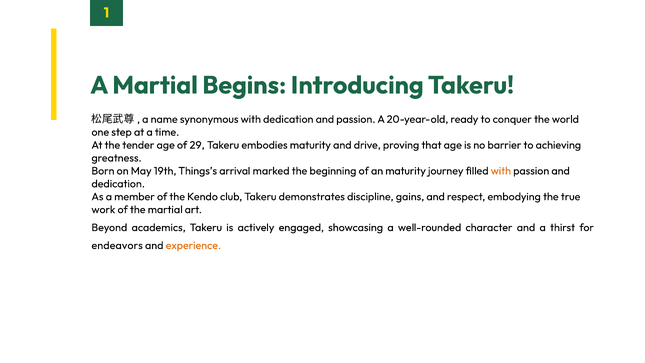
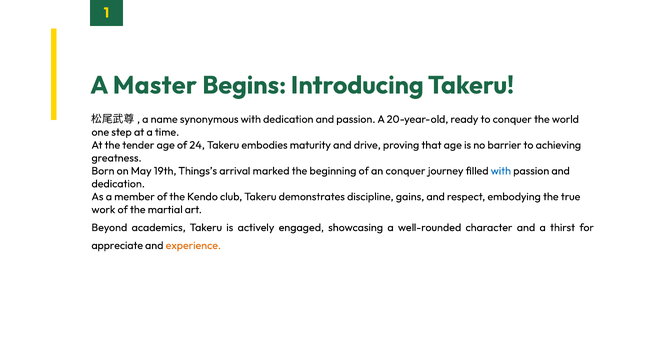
A Martial: Martial -> Master (155, 85)
29: 29 -> 24 (197, 145)
an maturity: maturity -> conquer (405, 171)
with colour: orange -> blue (501, 171)
endeavors: endeavors -> appreciate (117, 245)
